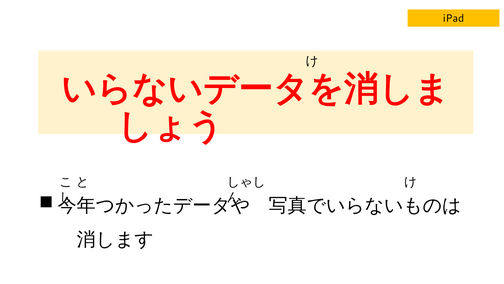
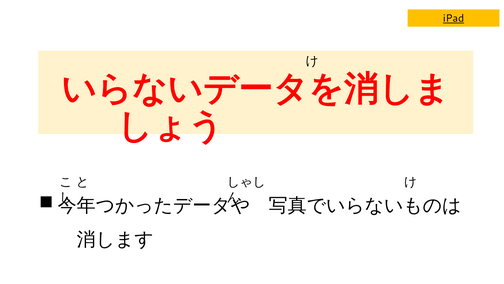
iPad underline: none -> present (454, 18)
